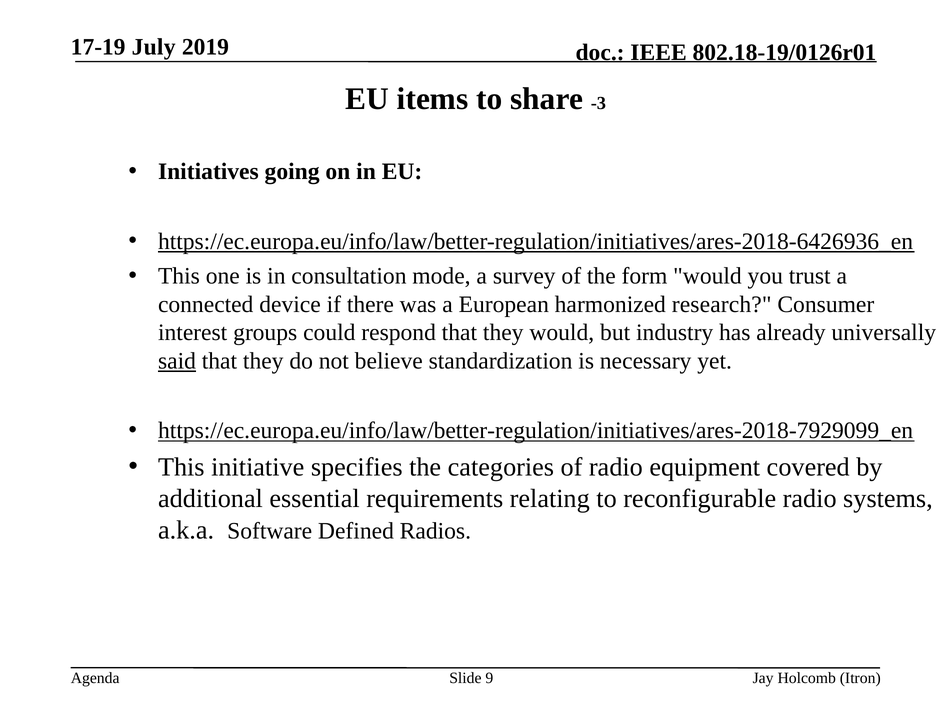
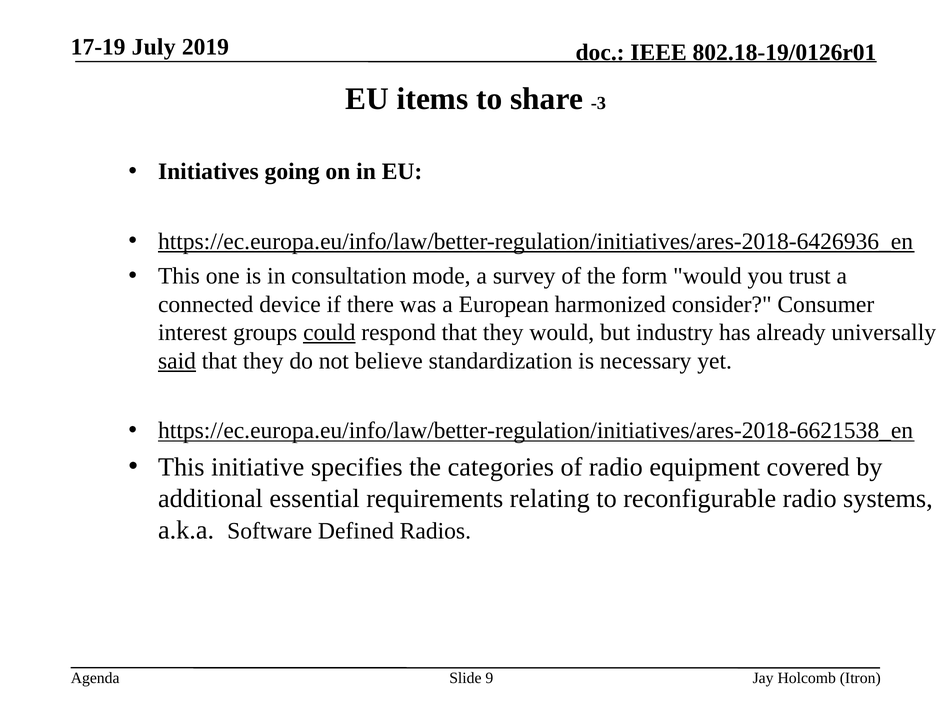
research: research -> consider (722, 304)
could underline: none -> present (329, 333)
https://ec.europa.eu/info/law/better-regulation/initiatives/ares-2018-7929099_en: https://ec.europa.eu/info/law/better-regulation/initiatives/ares-2018-7929099_en -> https://ec.europa.eu/info/law/better-regulation/initiatives/ares-2018-6621538_en (536, 431)
